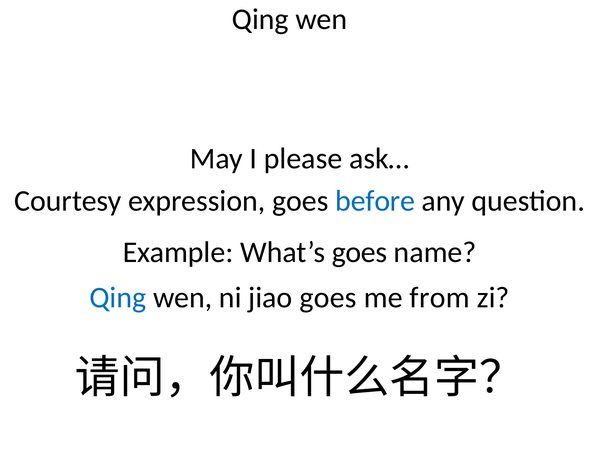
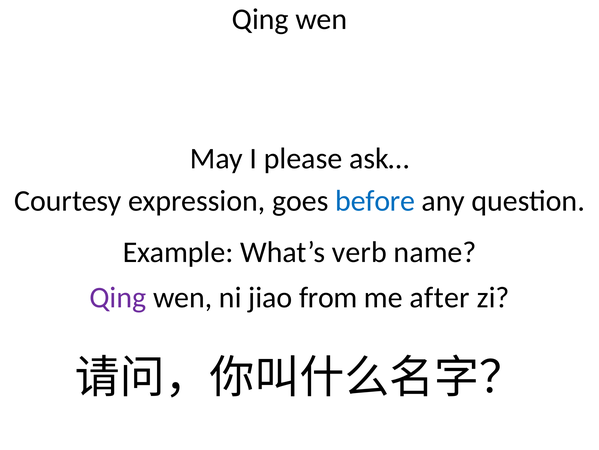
What’s goes: goes -> verb (359, 252)
Qing colour: blue -> purple (118, 297)
jiao goes: goes -> from (328, 297)
from: from -> after (440, 297)
